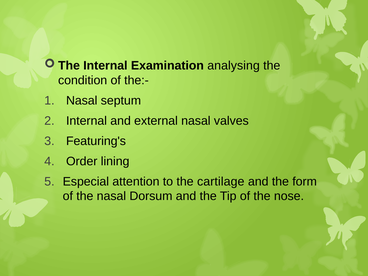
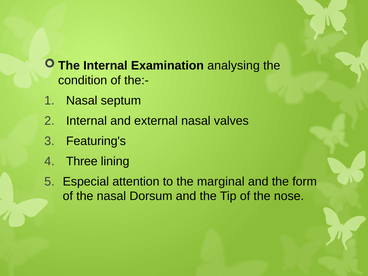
Order: Order -> Three (82, 161)
cartilage: cartilage -> marginal (221, 181)
